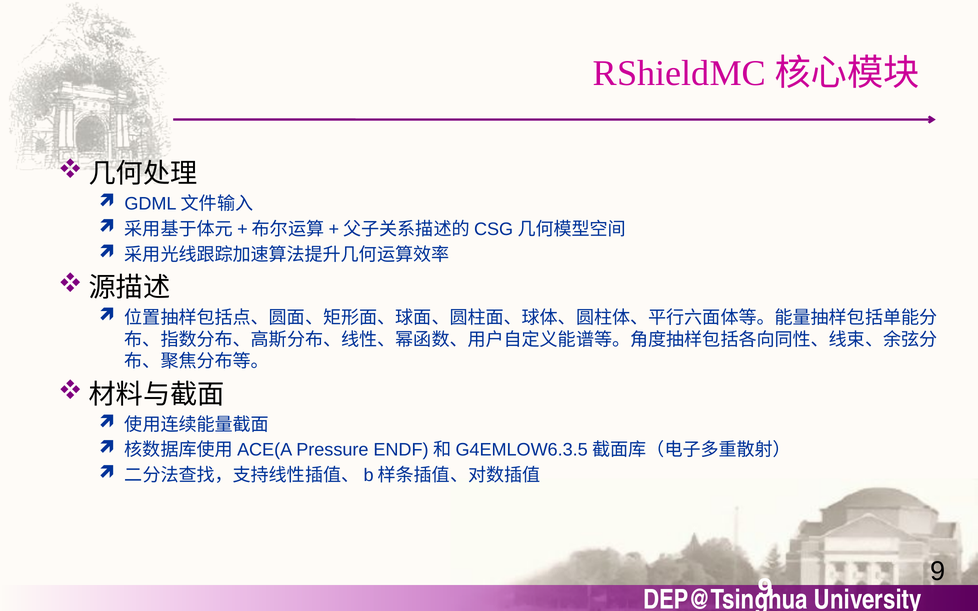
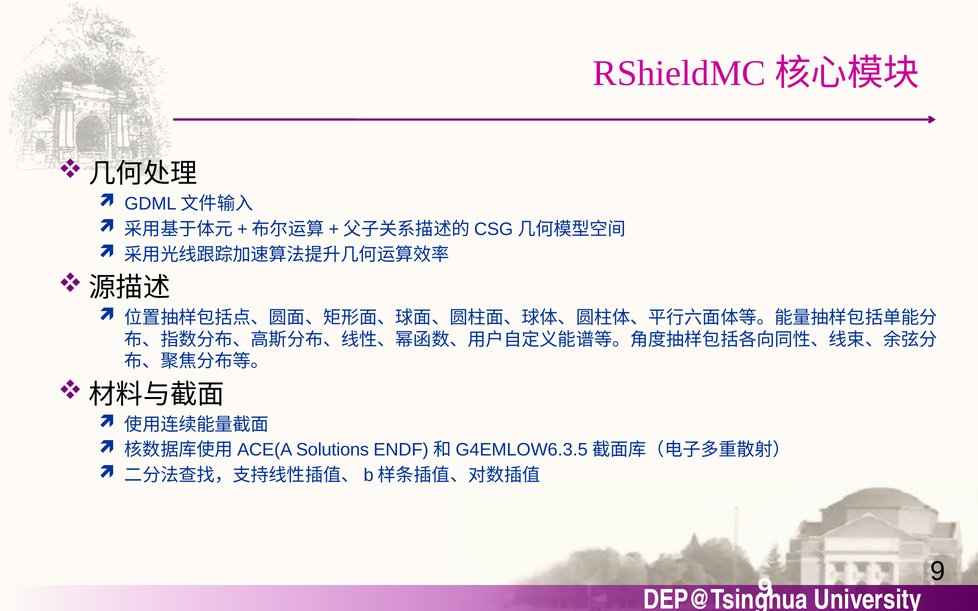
Pressure: Pressure -> Solutions (332, 450)
